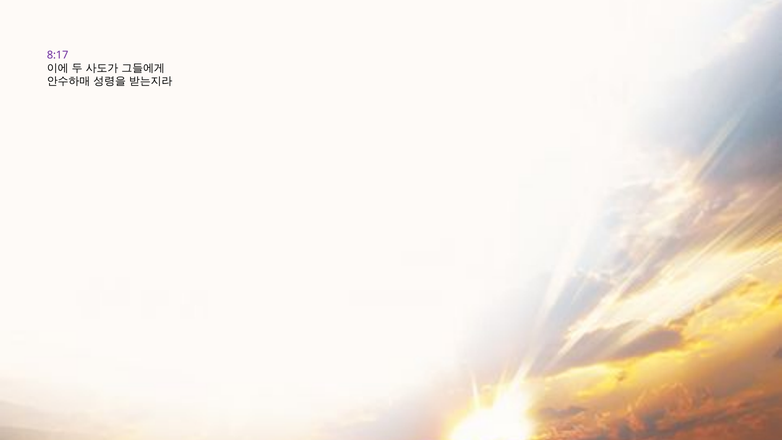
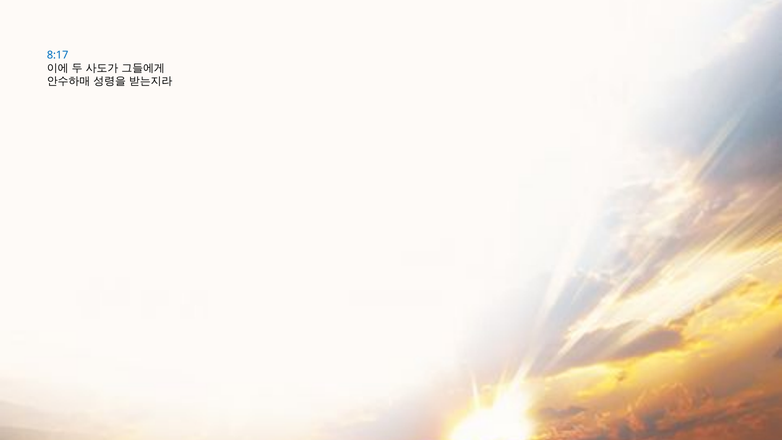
8:17 colour: purple -> blue (58, 55)
